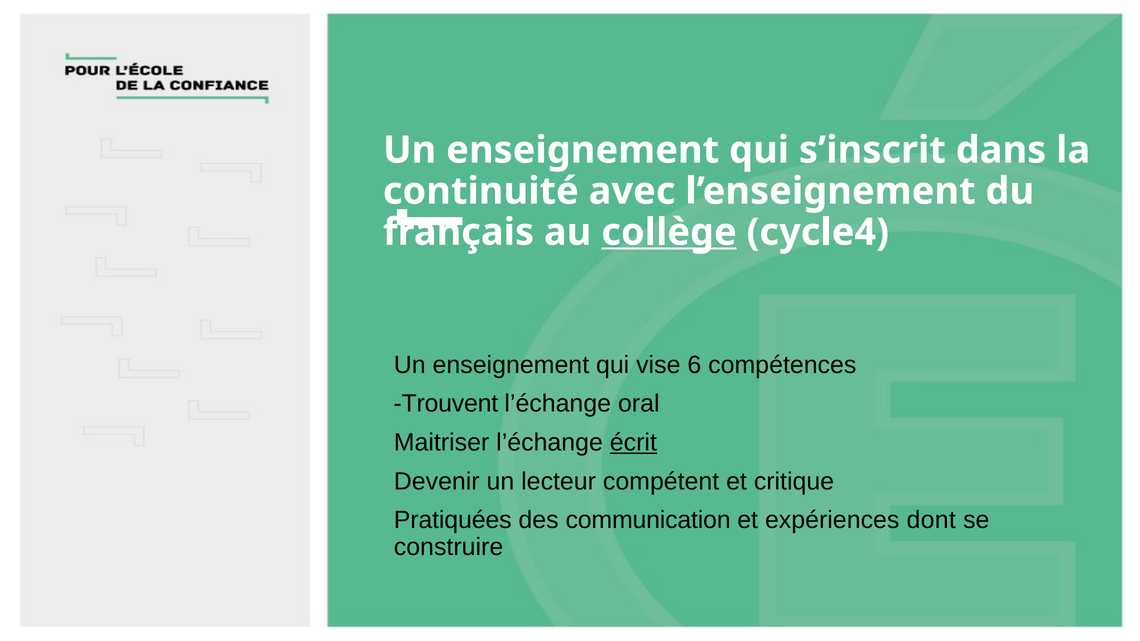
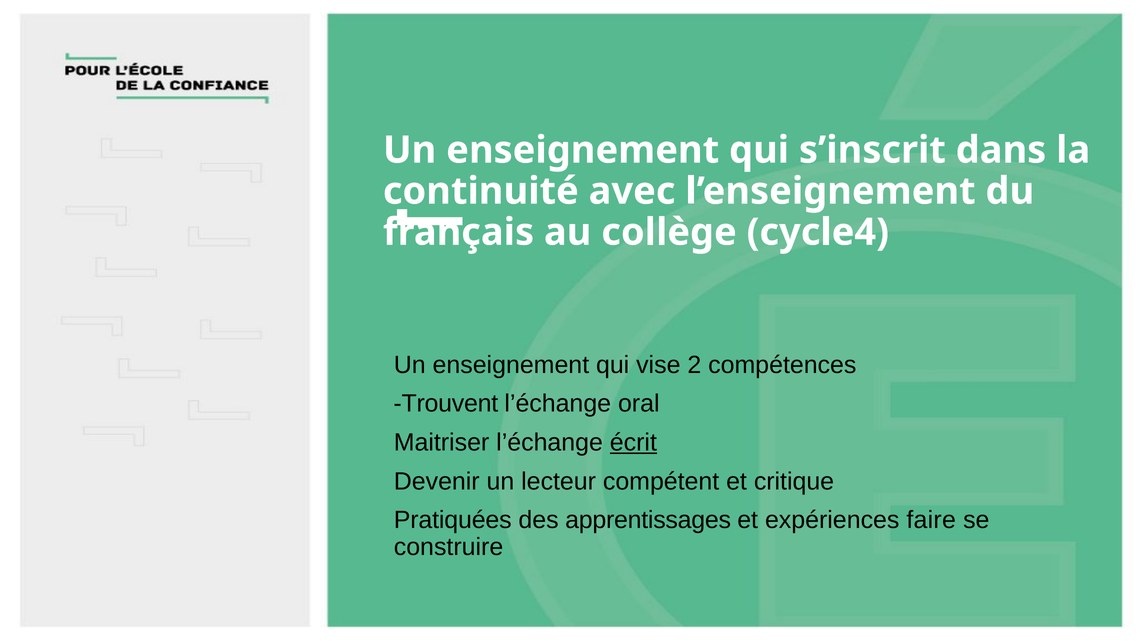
collège underline: present -> none (669, 232)
6: 6 -> 2 (694, 365)
communication: communication -> apprentissages (648, 520)
dont: dont -> faire (931, 520)
